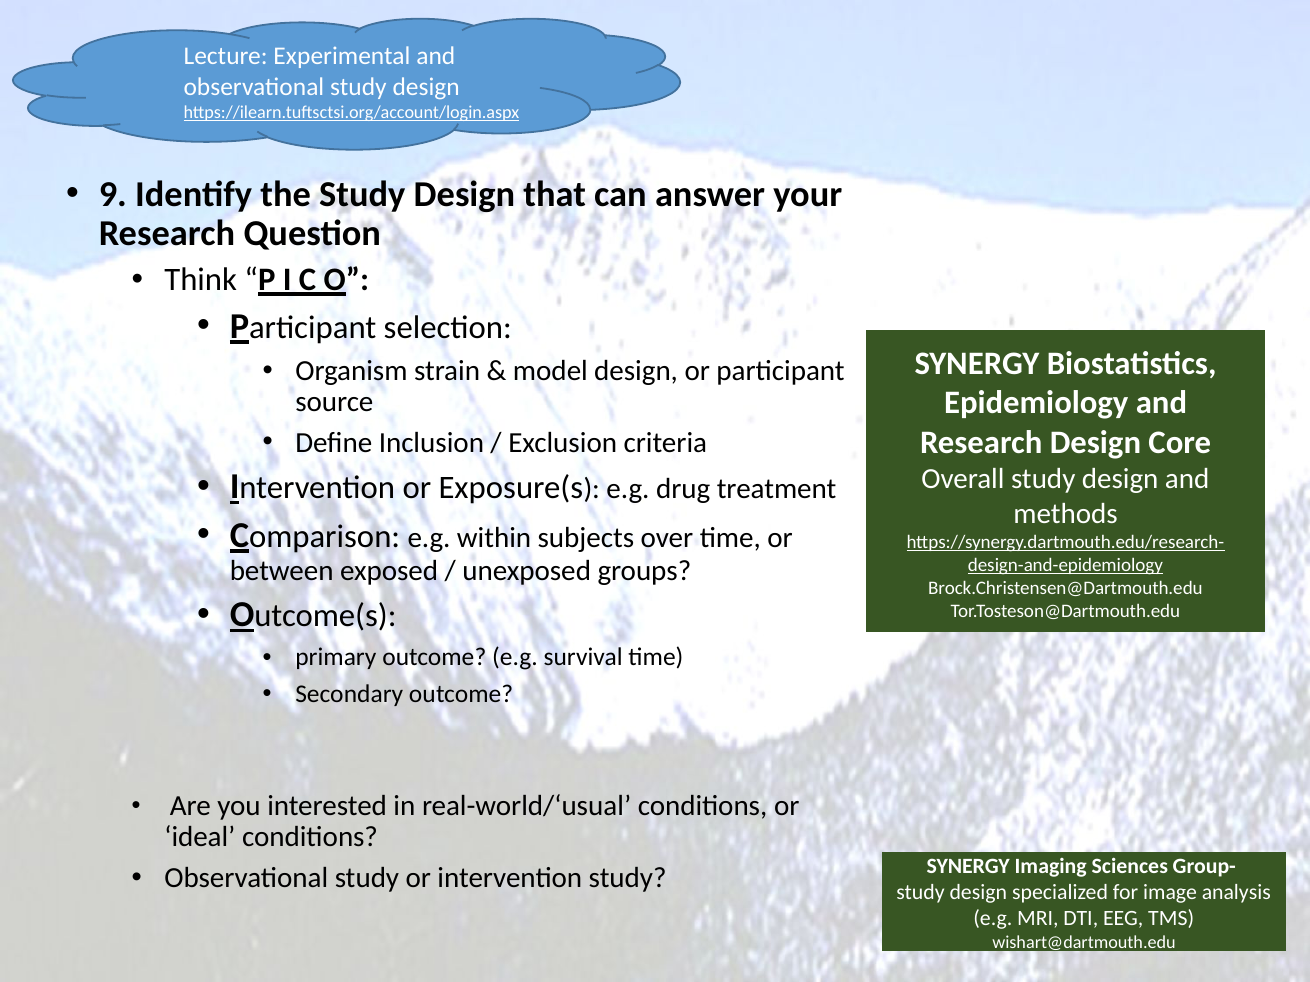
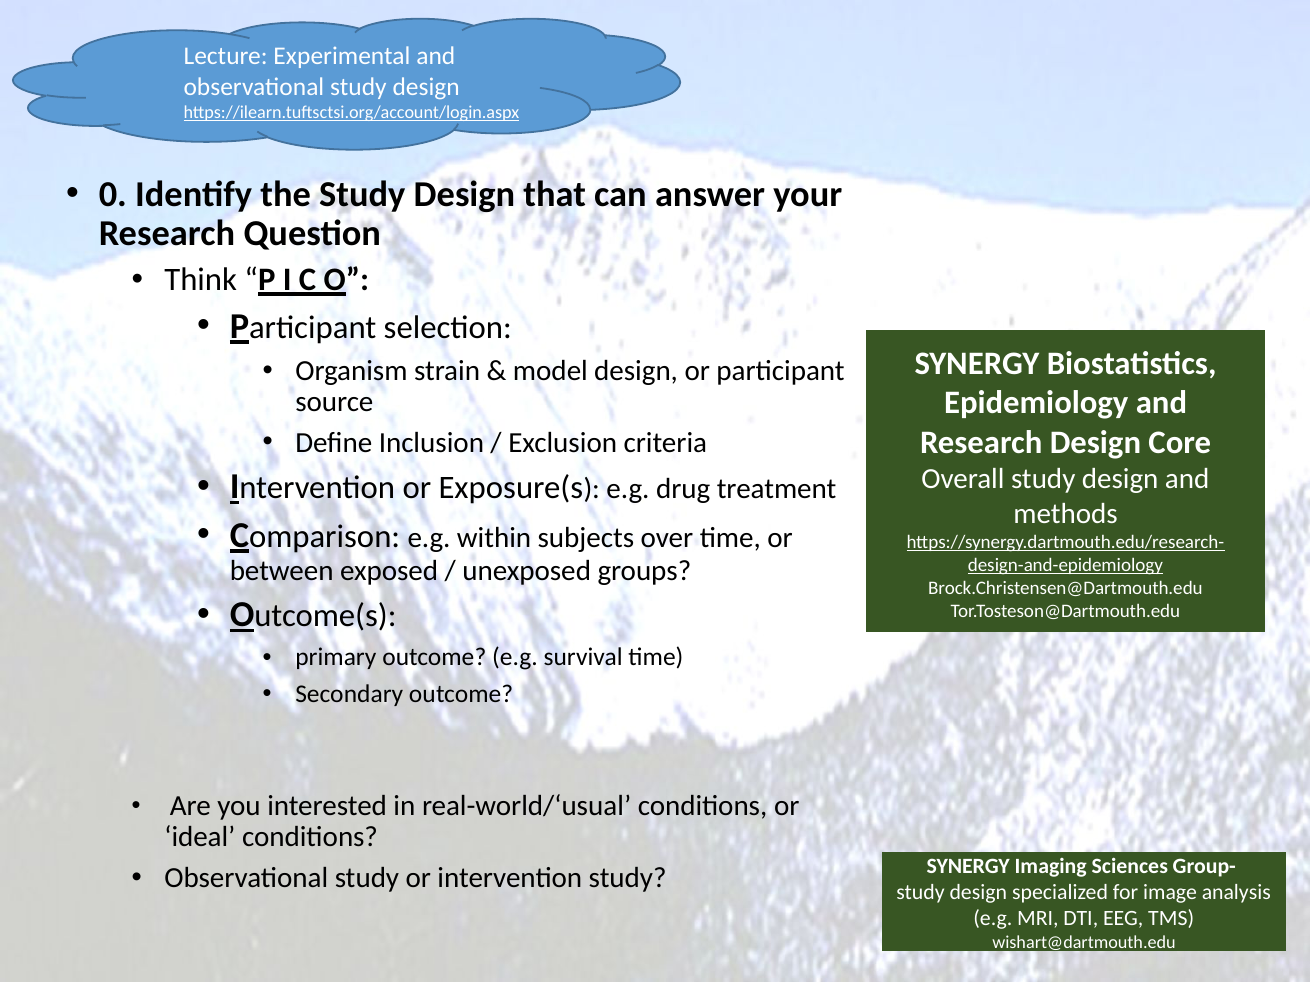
9: 9 -> 0 (113, 194)
